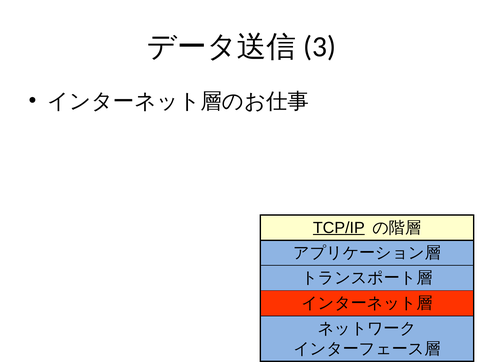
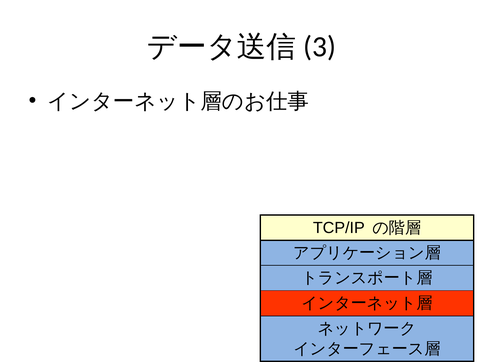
TCP/IP underline: present -> none (339, 228)
